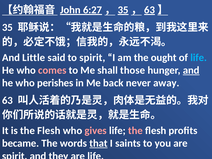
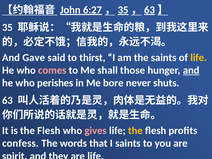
Little: Little -> Gave (34, 58)
to spirit: spirit -> thirst (92, 58)
the ought: ought -> saints (164, 58)
life colour: light blue -> yellow (199, 58)
back: back -> bore (113, 83)
away: away -> shuts (166, 83)
the colour: pink -> yellow (135, 131)
became: became -> confess (20, 143)
that underline: present -> none (99, 143)
